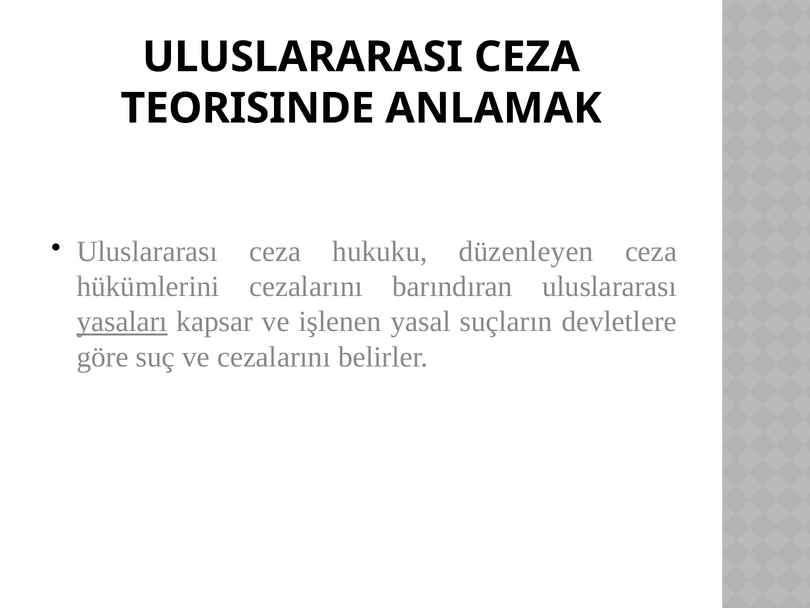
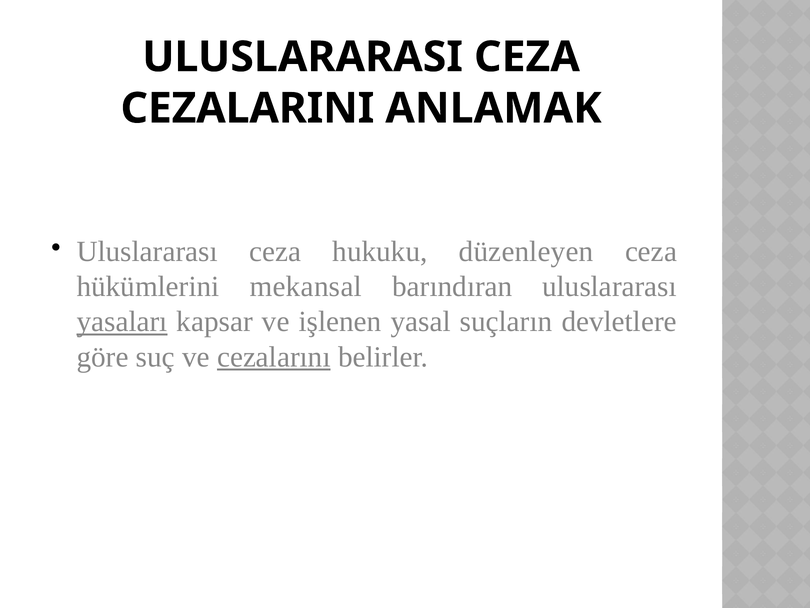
TEORISINDE: TEORISINDE -> CEZALARINI (247, 108)
hükümlerini cezalarını: cezalarını -> mekansal (306, 286)
cezalarını underline: none -> present (274, 357)
